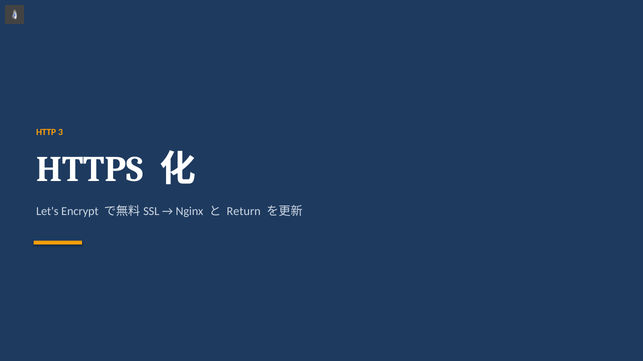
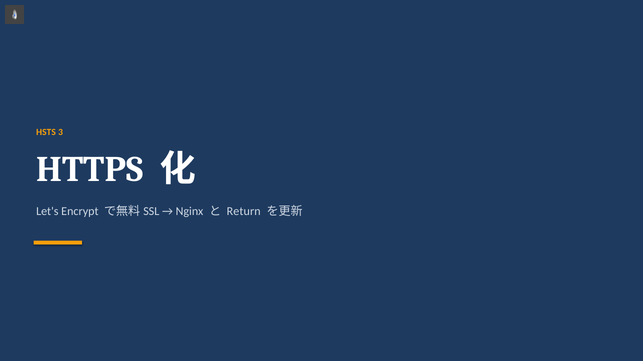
HTTP: HTTP -> HSTS (46, 133)
